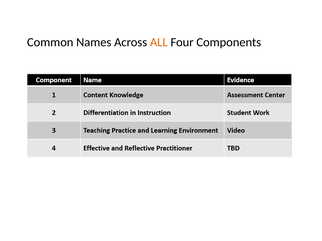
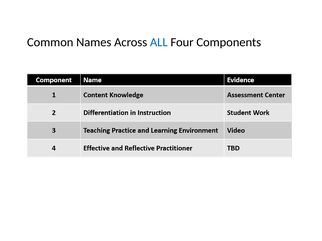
ALL colour: orange -> blue (159, 42)
